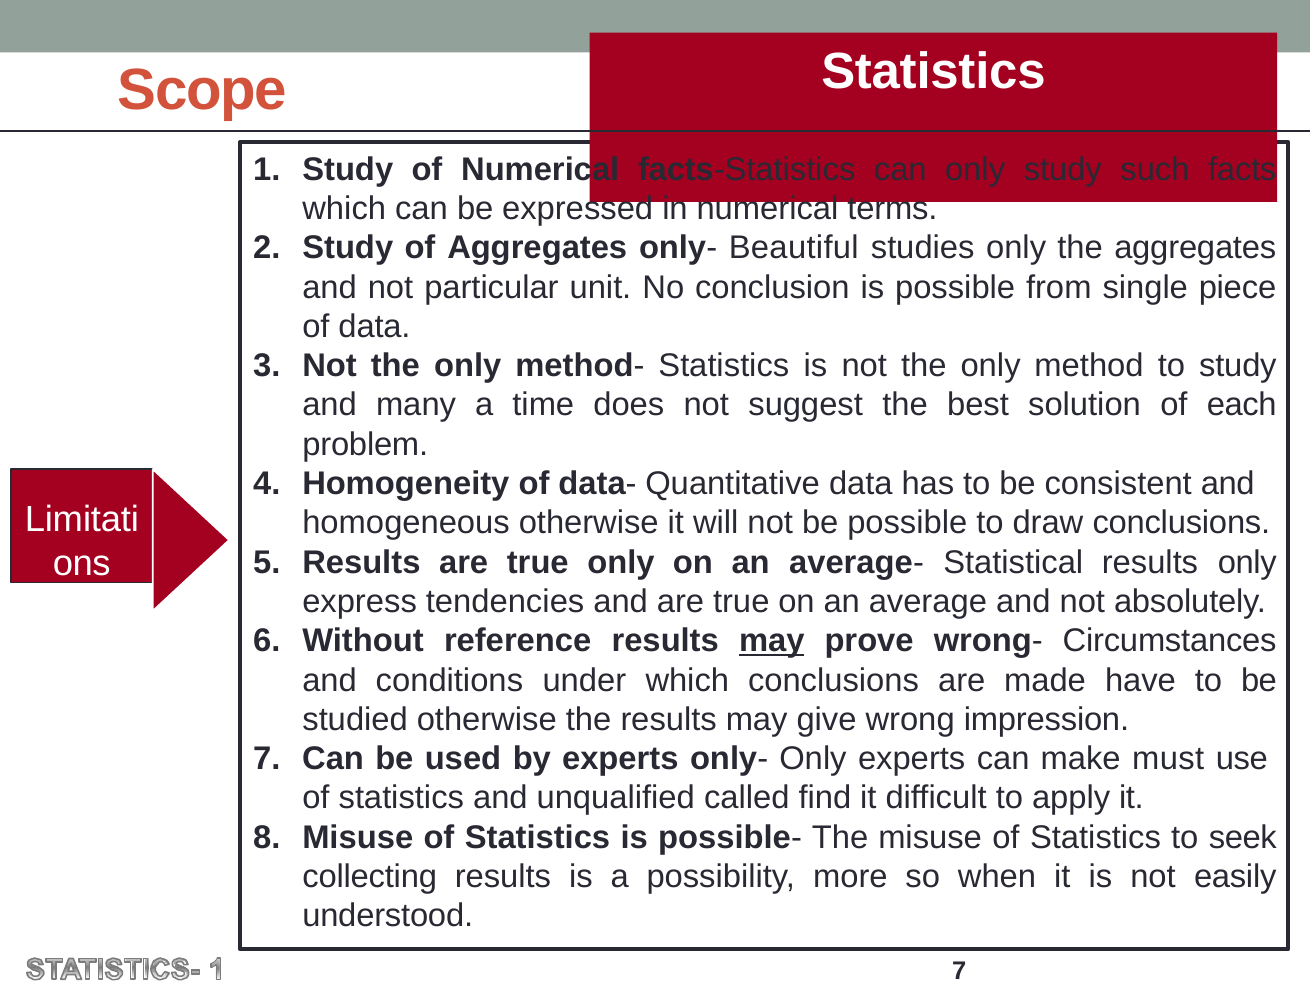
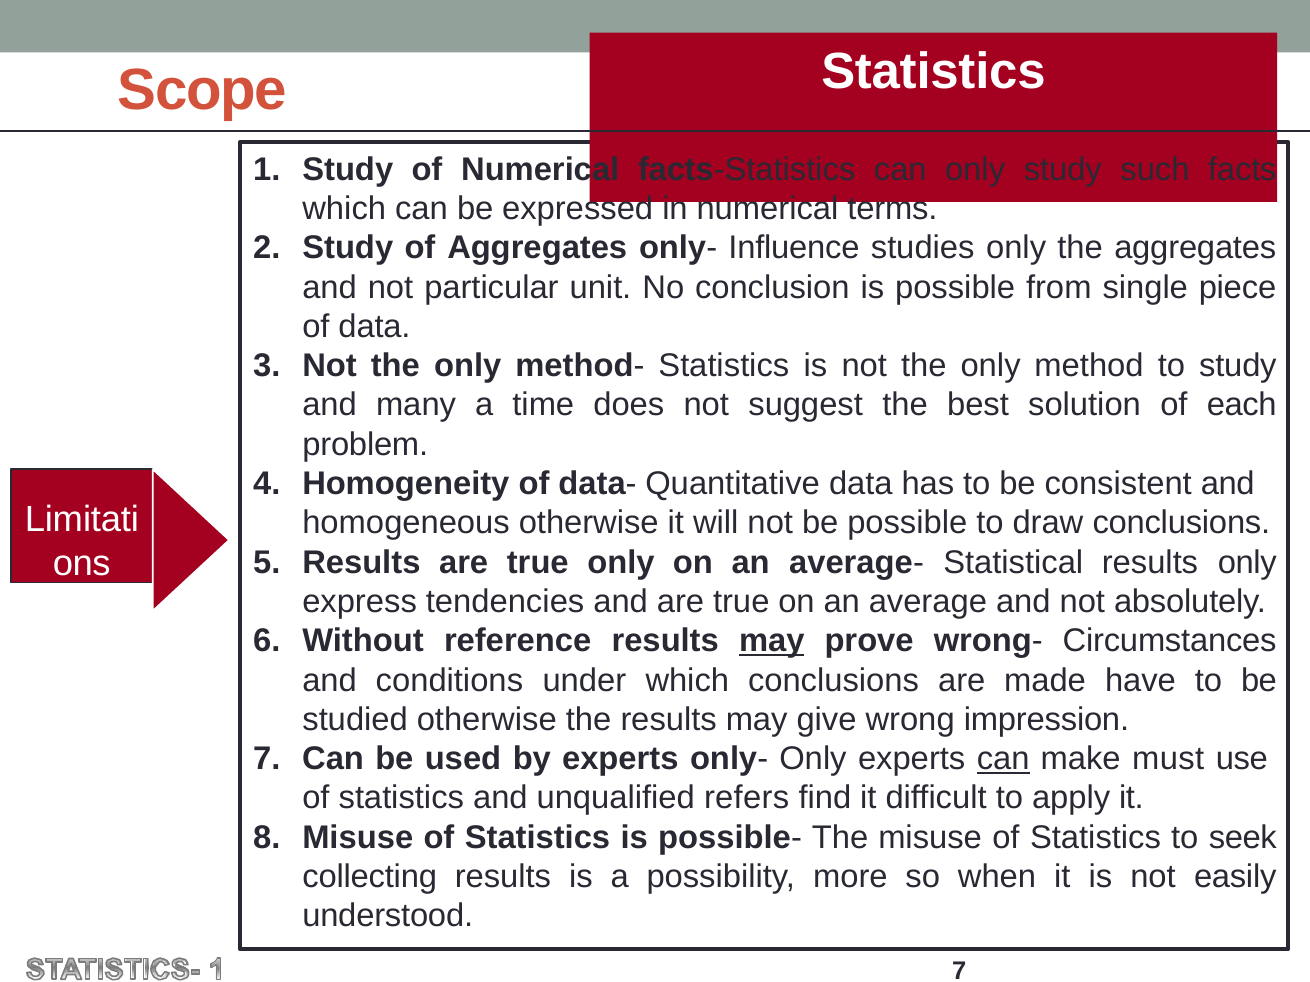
Beautiful: Beautiful -> Influence (794, 248)
can underline: none -> present (1003, 759)
called: called -> refers (747, 798)
